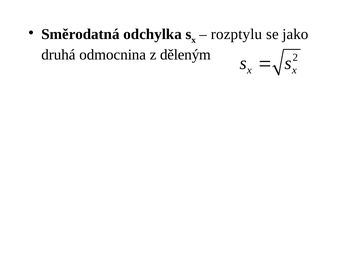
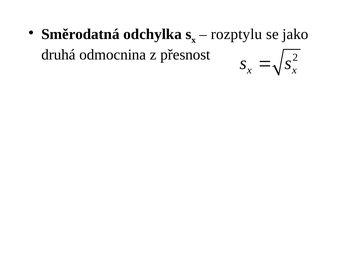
děleným: děleným -> přesnost (185, 55)
